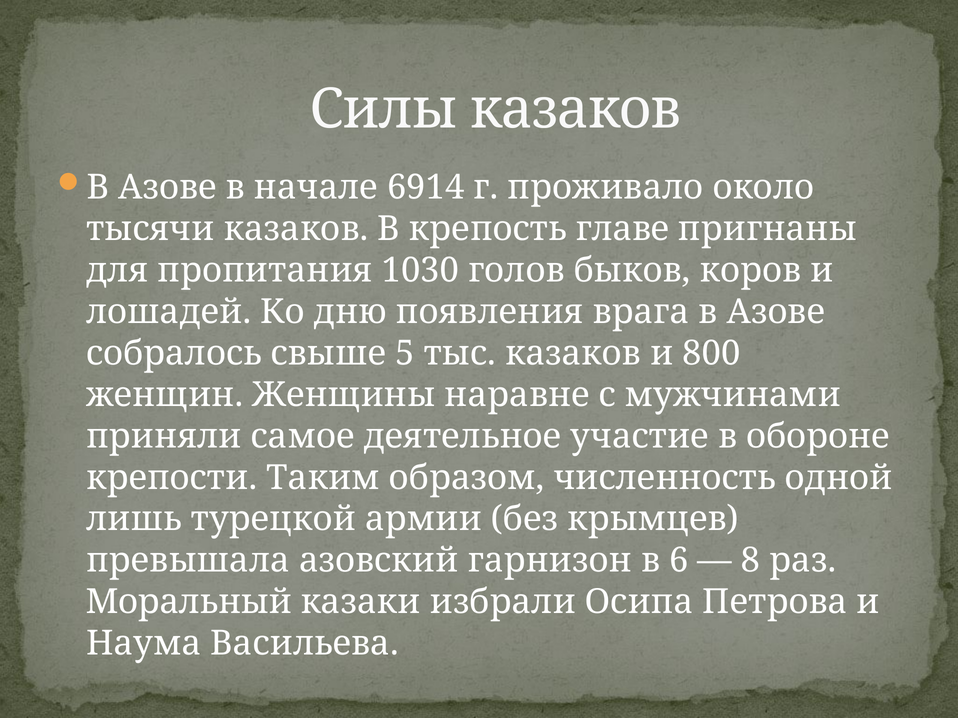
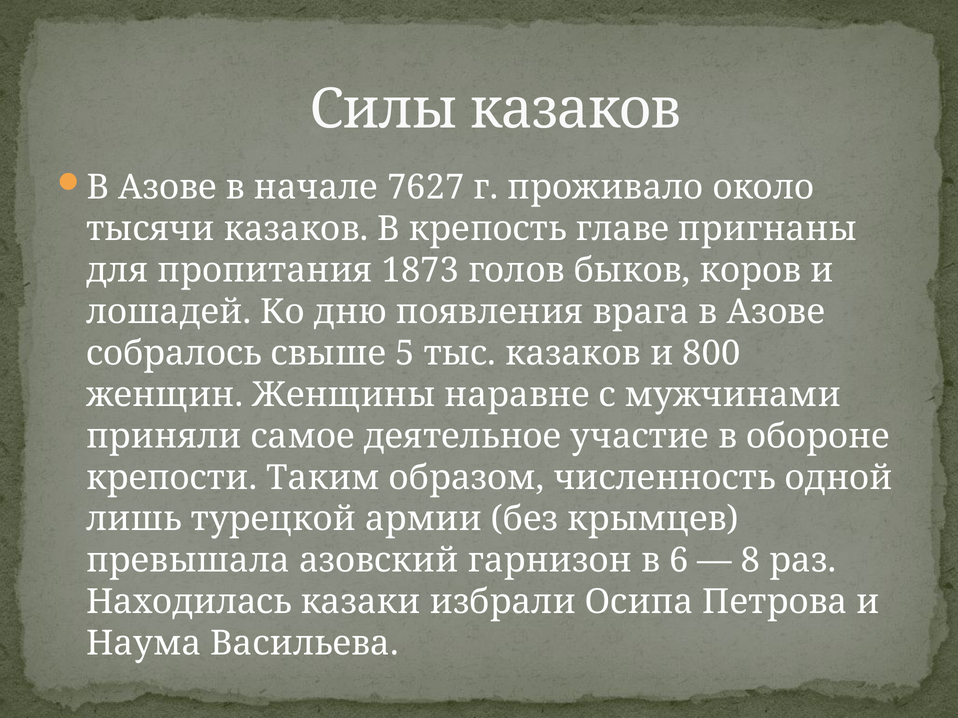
6914: 6914 -> 7627 (426, 188)
1030: 1030 -> 1873 (420, 271)
Моральный: Моральный -> Находилась (189, 602)
